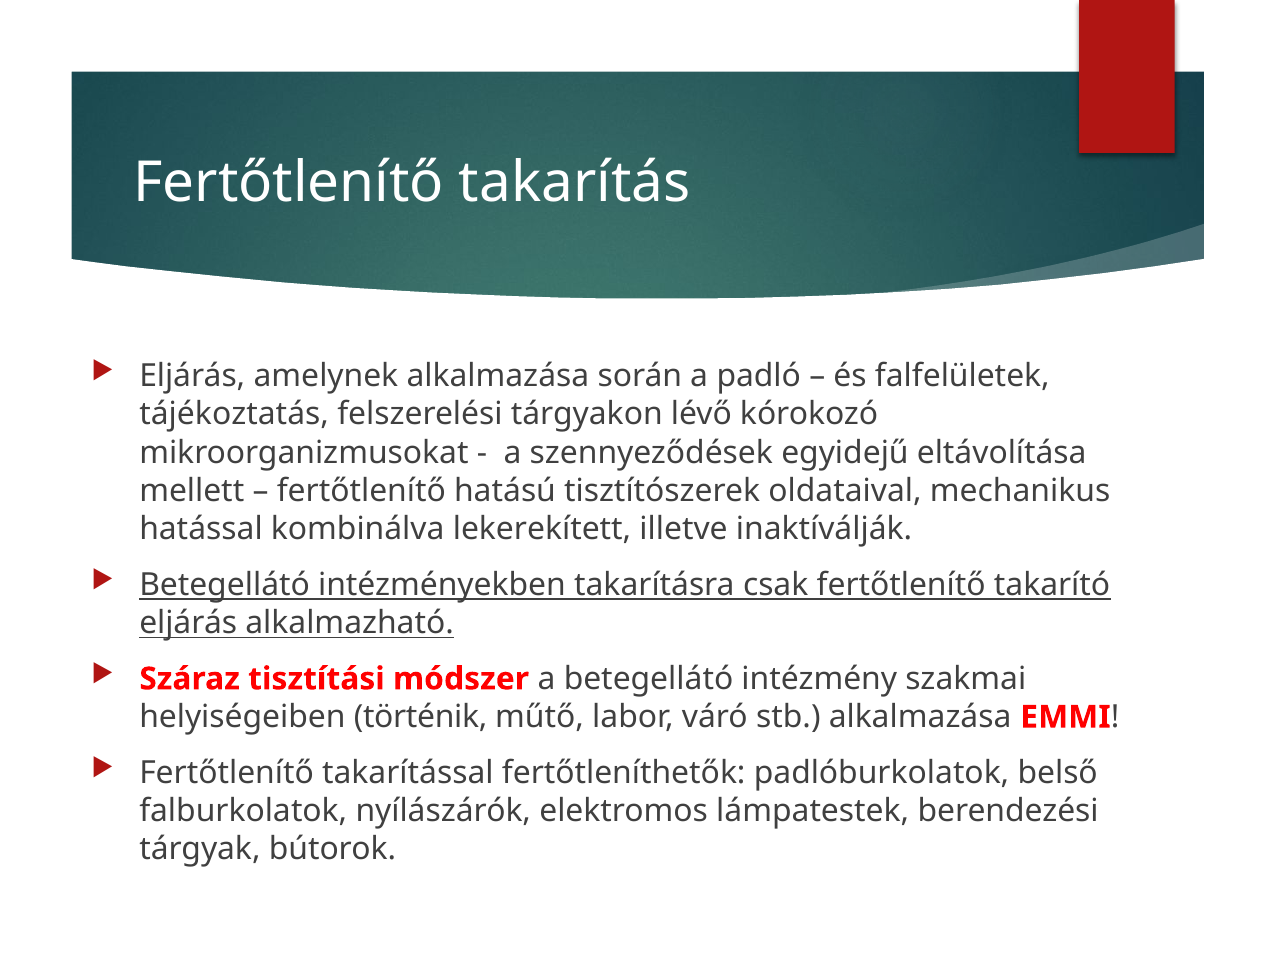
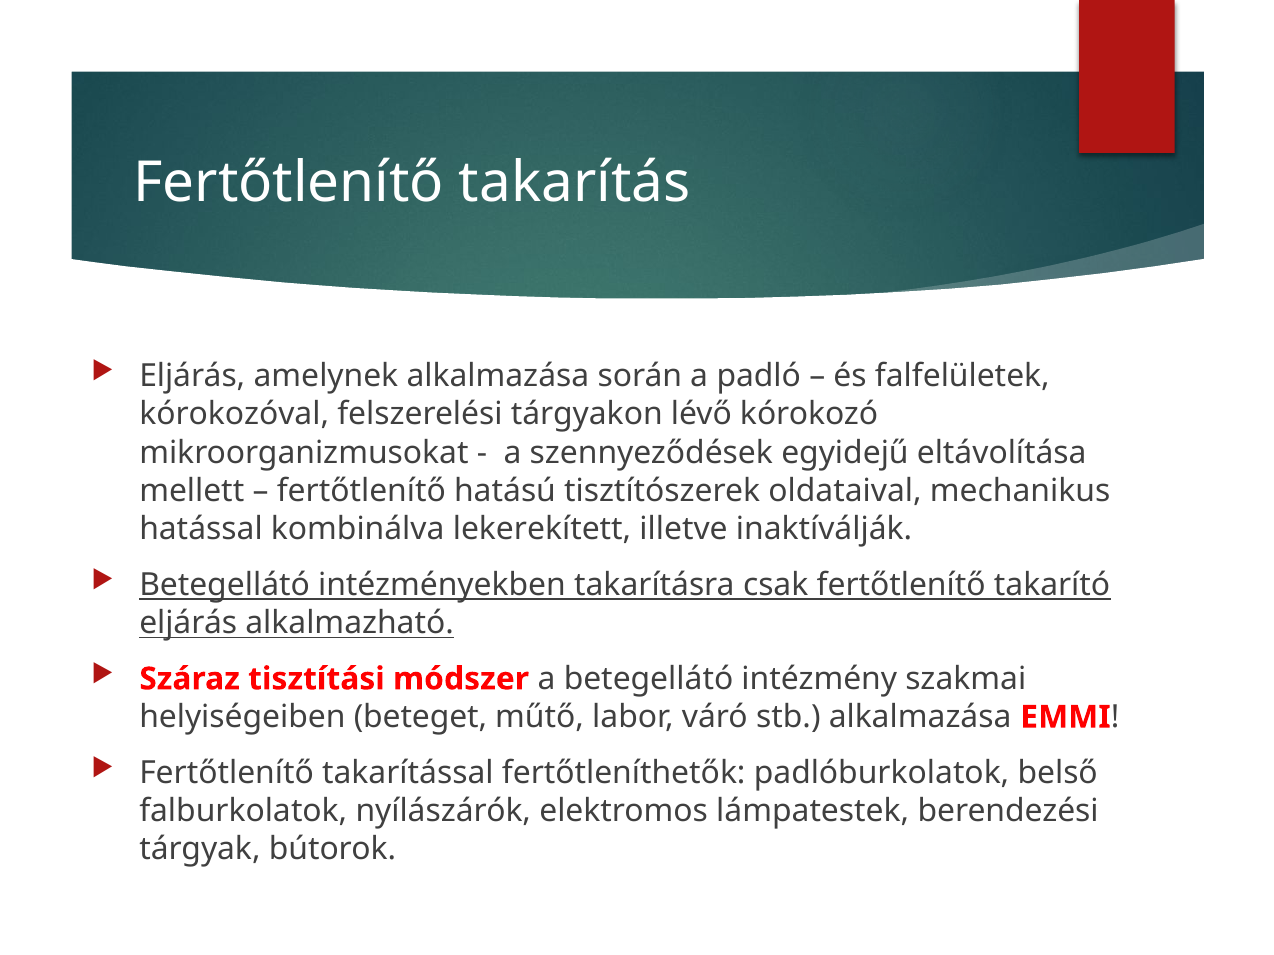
tájékoztatás: tájékoztatás -> kórokozóval (234, 415)
történik: történik -> beteget (420, 717)
